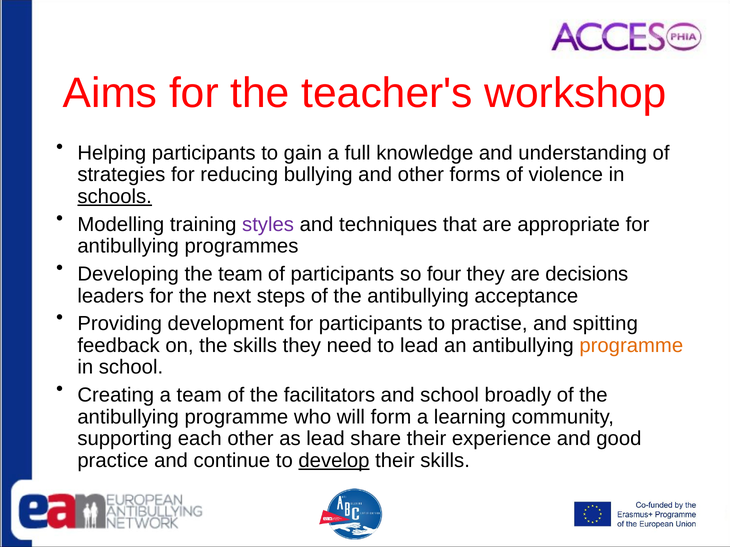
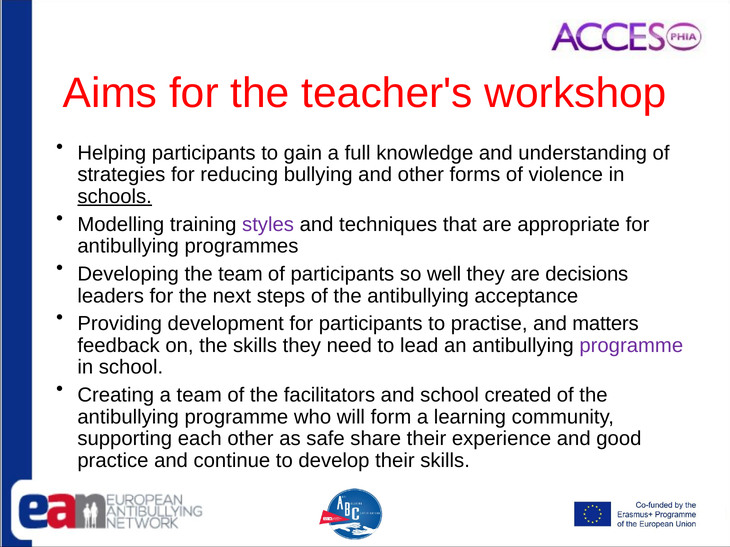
four: four -> well (444, 274)
spitting: spitting -> matters (605, 324)
programme colour: orange -> purple (631, 346)
broadly: broadly -> created (518, 395)
as lead: lead -> safe (326, 439)
develop underline: present -> none (334, 461)
